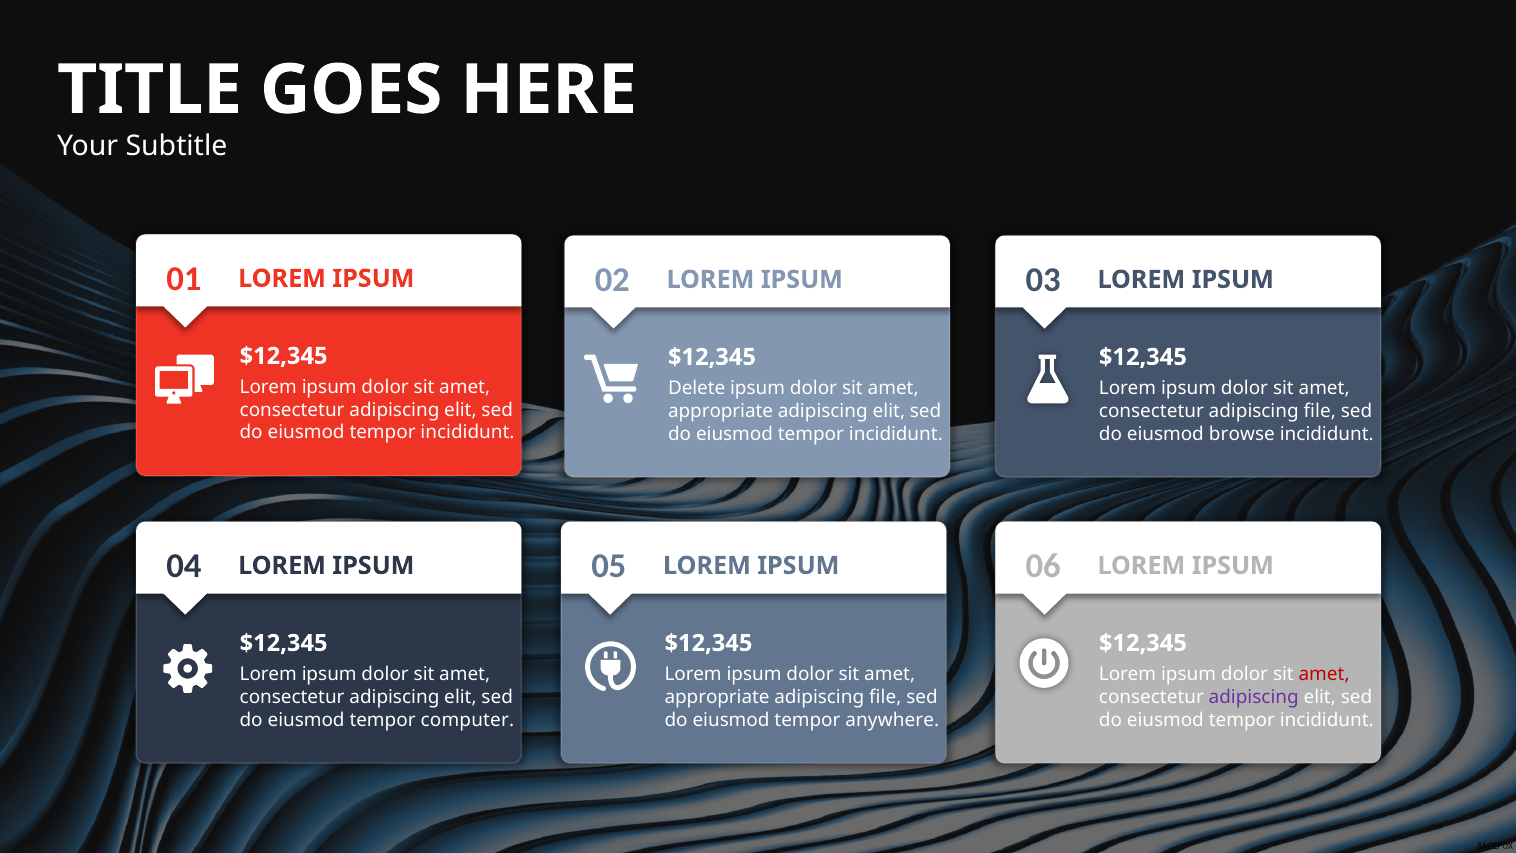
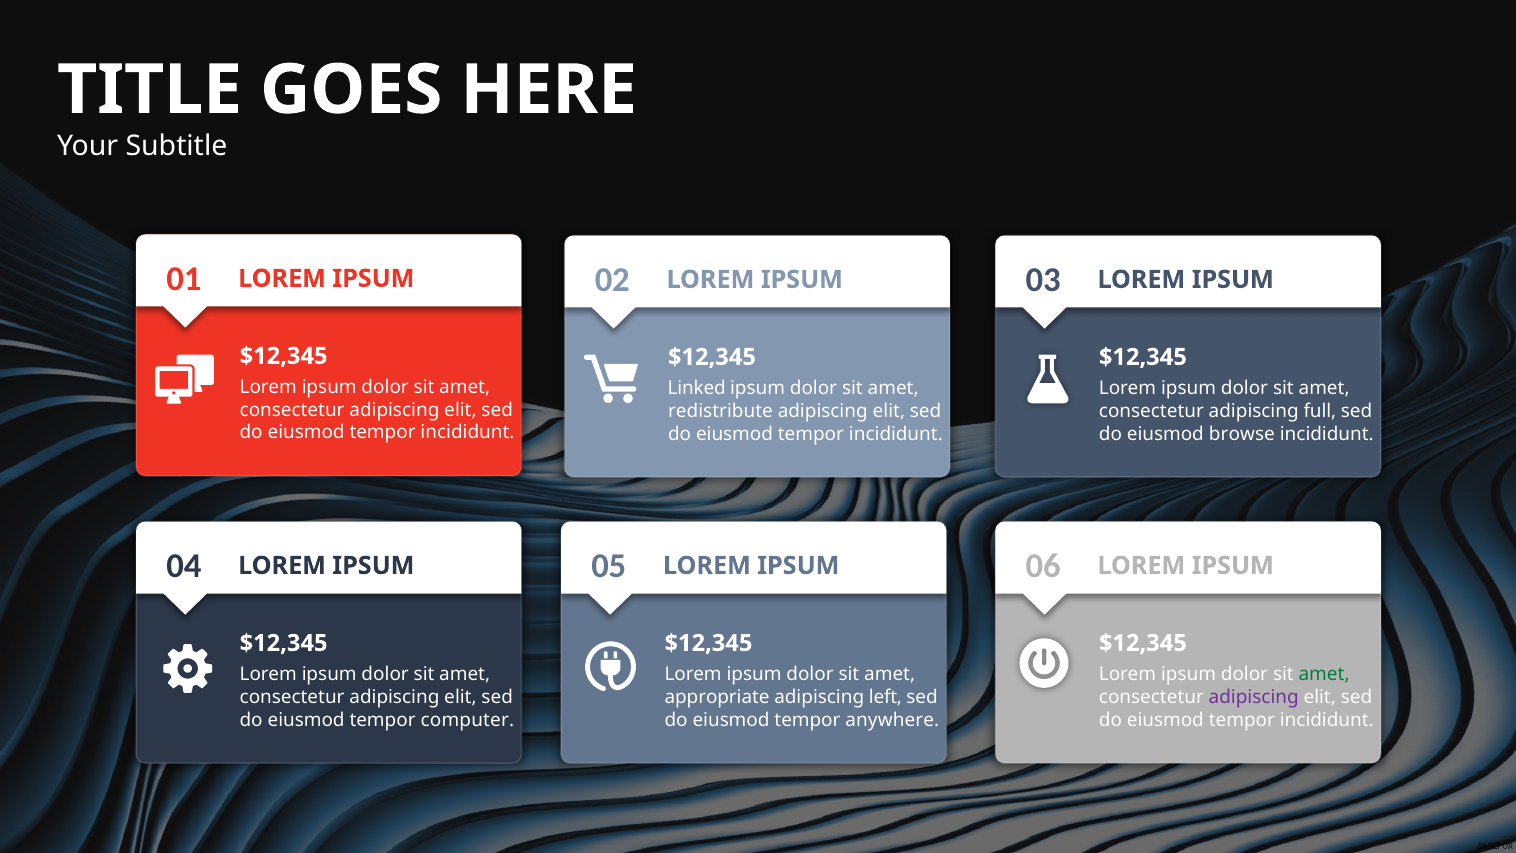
Delete: Delete -> Linked (697, 388)
appropriate: appropriate -> redistribute (720, 411)
consectetur adipiscing file: file -> full (1320, 411)
amet colour: red -> green (1324, 674)
file: file -> left (885, 697)
